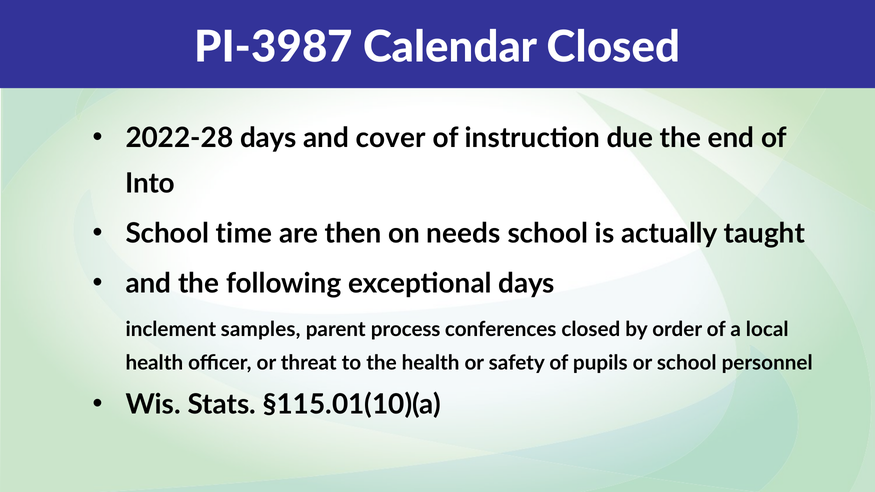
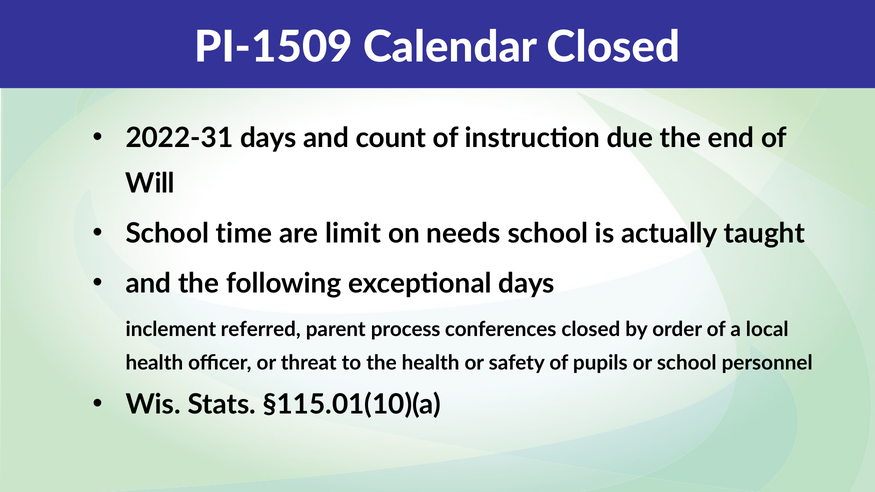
PI-3987: PI-3987 -> PI-1509 (274, 47)
2022-28: 2022-28 -> 2022-31 (179, 138)
cover: cover -> count (391, 138)
Into: Into -> Will (150, 183)
then: then -> limit (353, 233)
samples: samples -> referred (261, 330)
